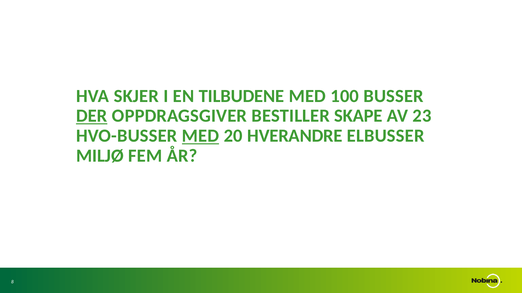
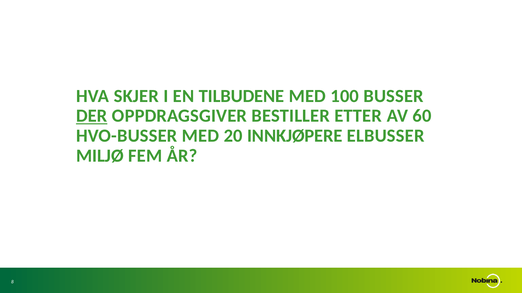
SKAPE: SKAPE -> ETTER (358, 116)
23: 23 -> 60 (422, 116)
MED underline: present -> none (200, 136)
HVERANDRE: HVERANDRE -> INNKJØPERE (295, 136)
